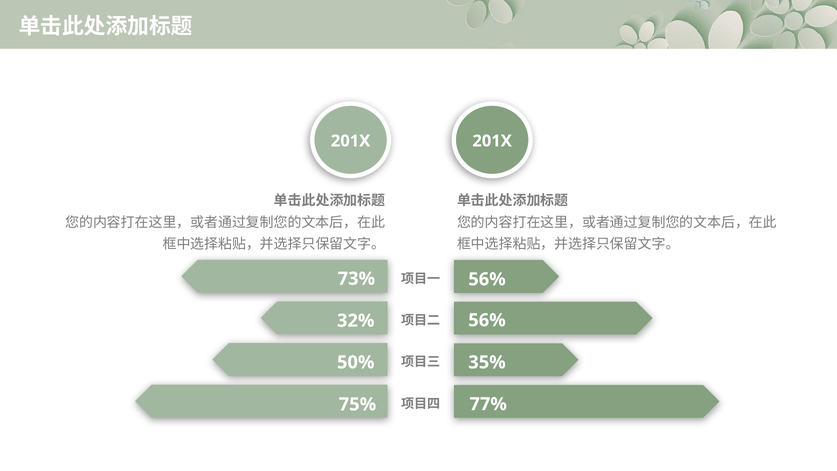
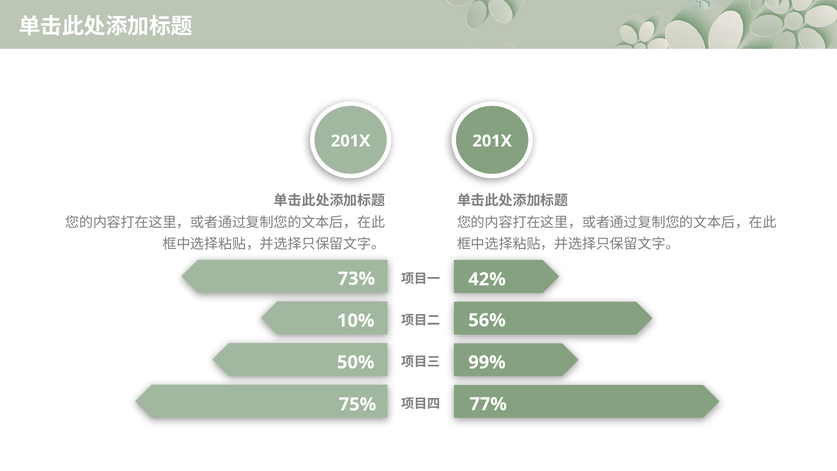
56%: 56% -> 42% (487, 279)
32%: 32% -> 10% (356, 321)
35%: 35% -> 99% (487, 362)
